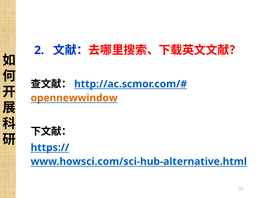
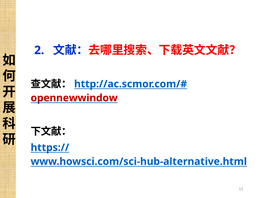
opennewwindow colour: orange -> red (74, 98)
